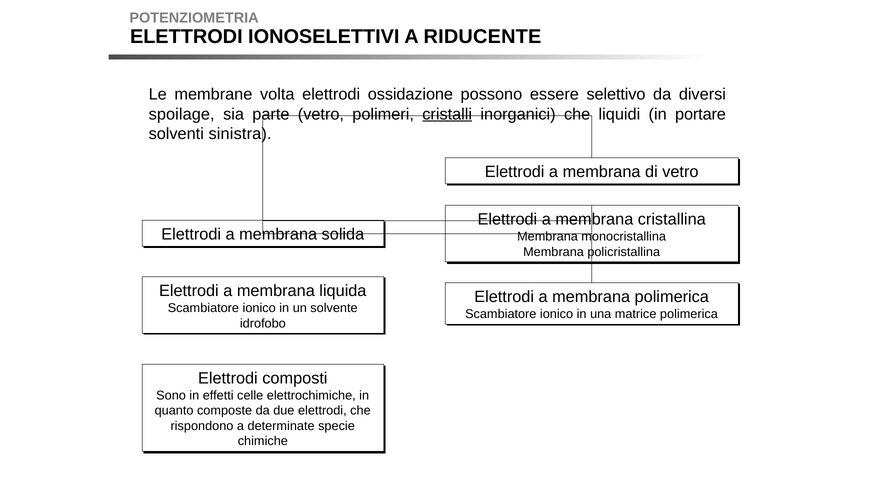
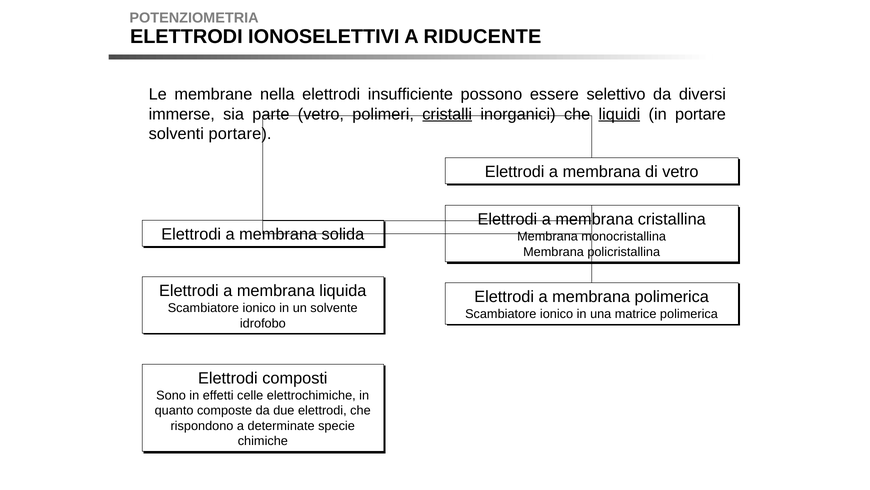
volta: volta -> nella (277, 94)
ossidazione: ossidazione -> insufficiente (410, 94)
spoilage: spoilage -> immerse (182, 114)
liquidi underline: none -> present (619, 114)
solventi sinistra: sinistra -> portare (240, 134)
